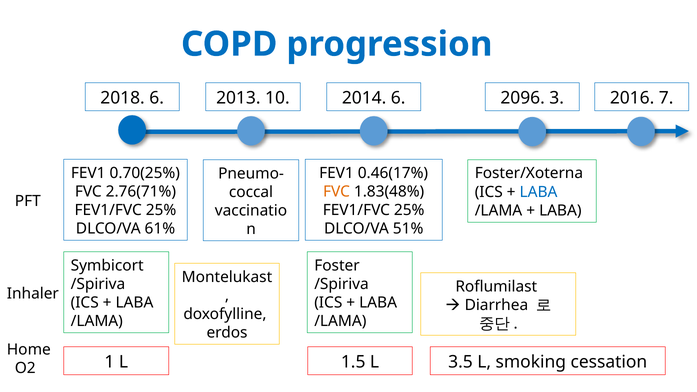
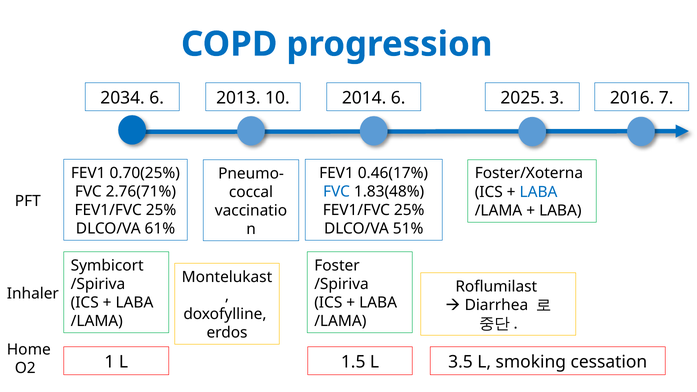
2018: 2018 -> 2034 (123, 98)
2096: 2096 -> 2025 (523, 98)
FVC colour: orange -> blue (337, 192)
